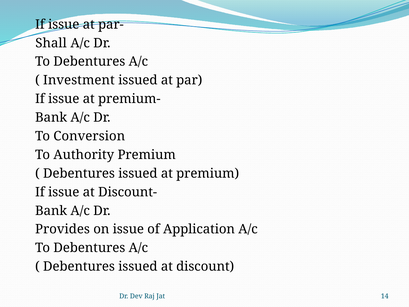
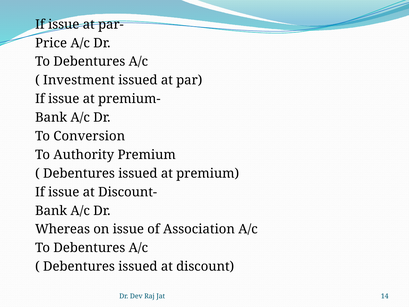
Shall: Shall -> Price (51, 43)
Provides: Provides -> Whereas (63, 229)
Application: Application -> Association (199, 229)
